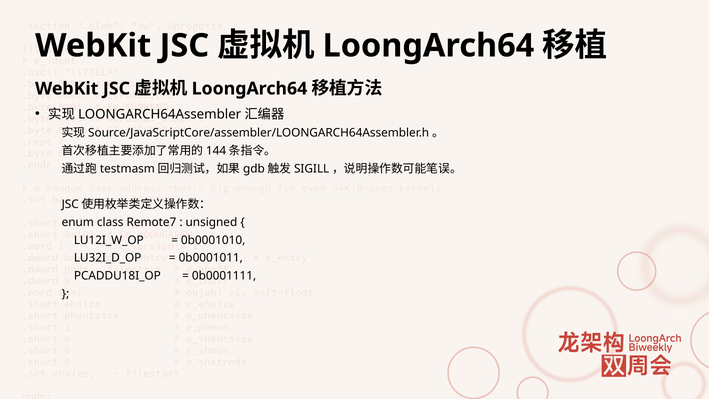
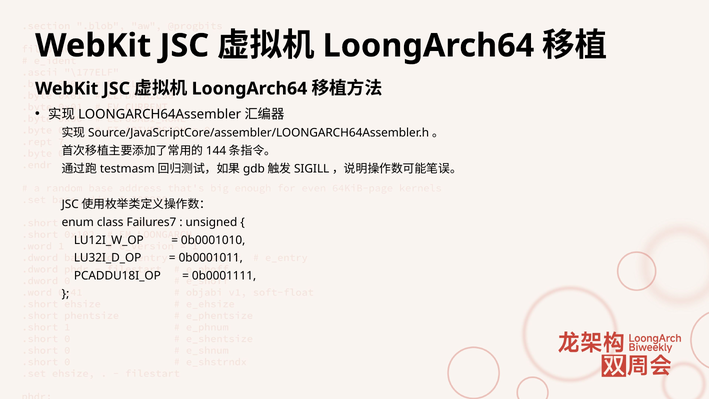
Remote7: Remote7 -> Failures7 (151, 222)
